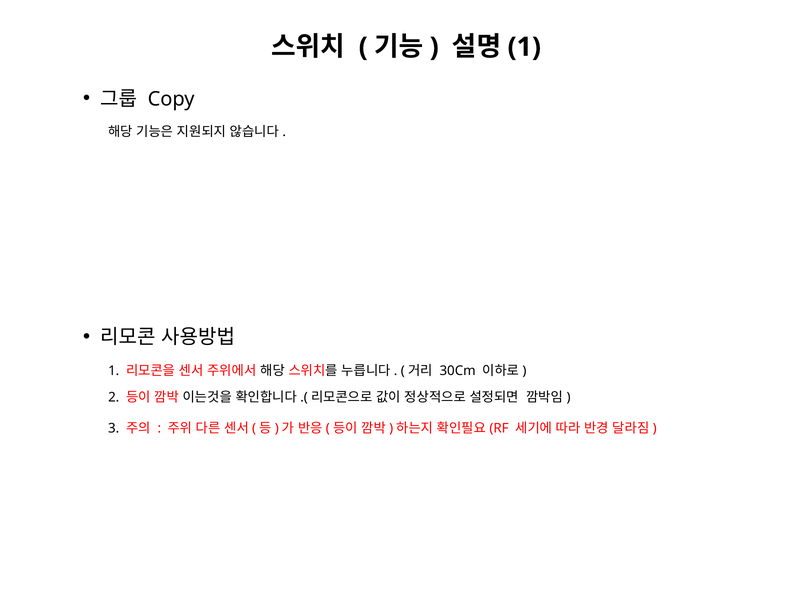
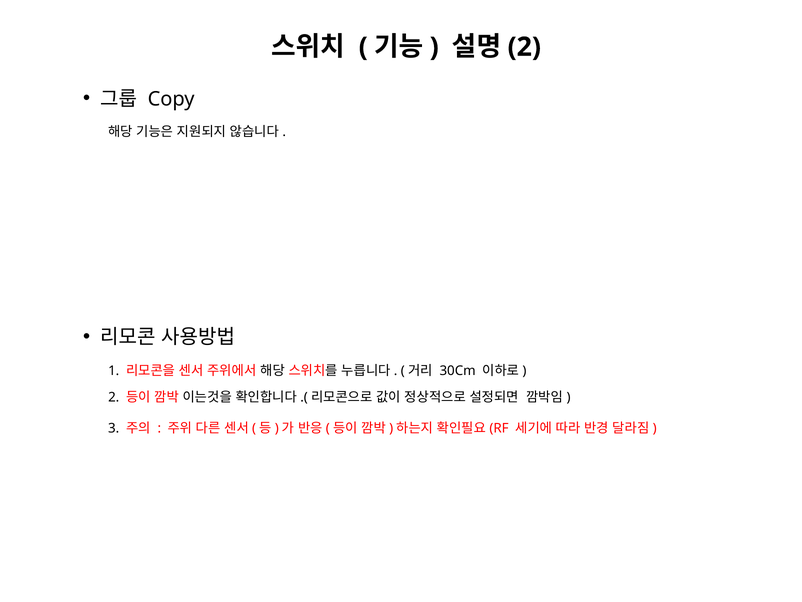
1: 1 -> 2 (524, 47)
